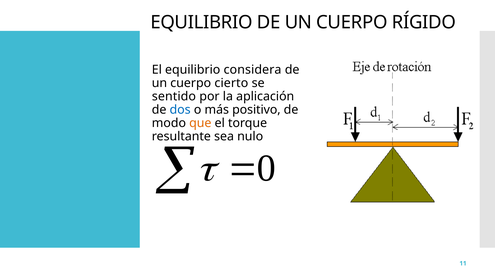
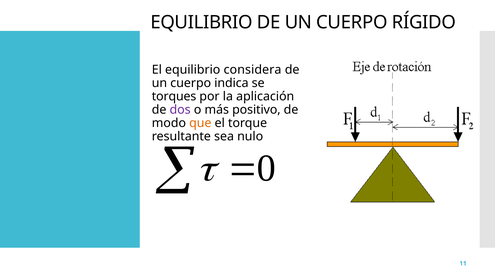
cierto: cierto -> indica (231, 83)
sentido: sentido -> torques (174, 96)
dos colour: blue -> purple (180, 110)
